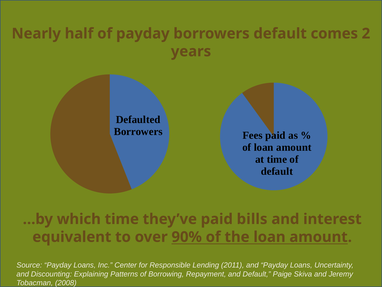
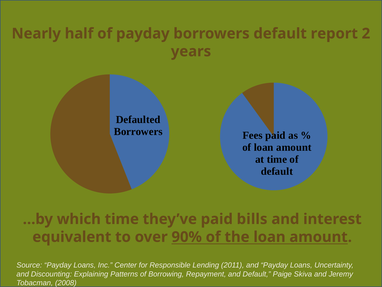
comes: comes -> report (334, 34)
